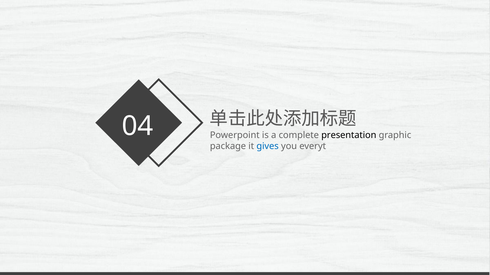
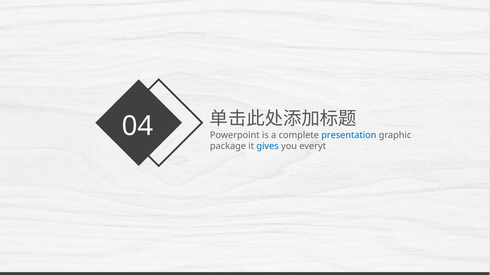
presentation colour: black -> blue (349, 135)
